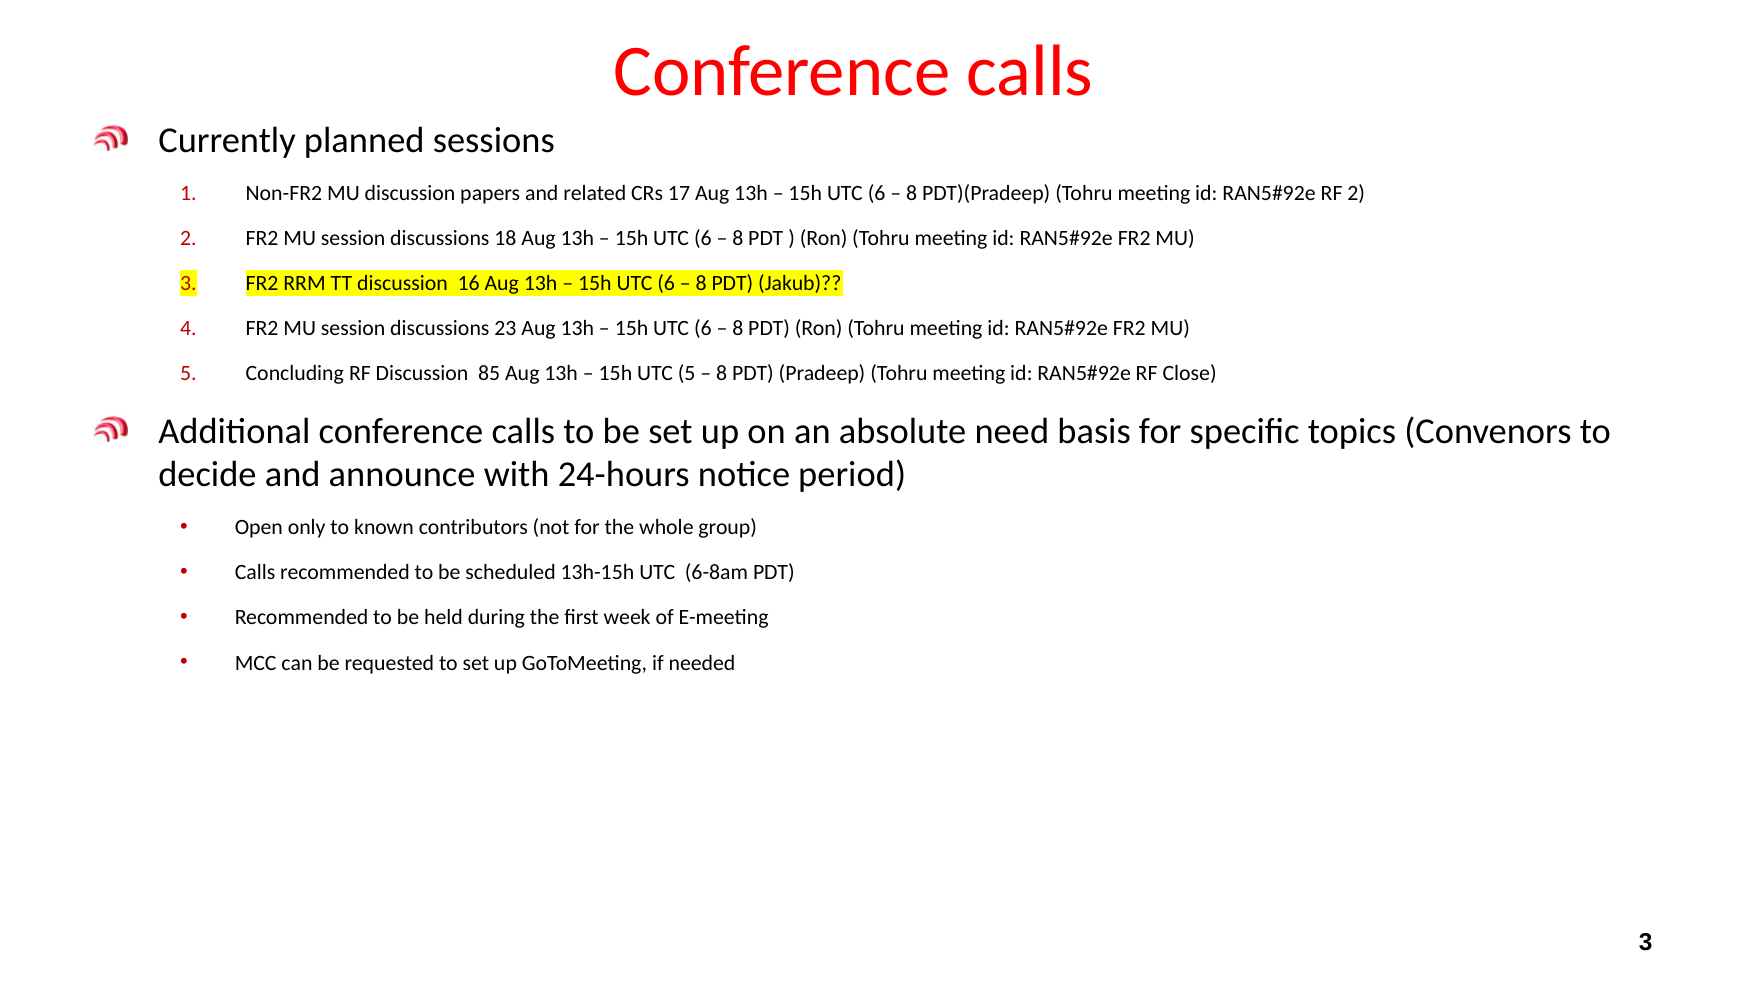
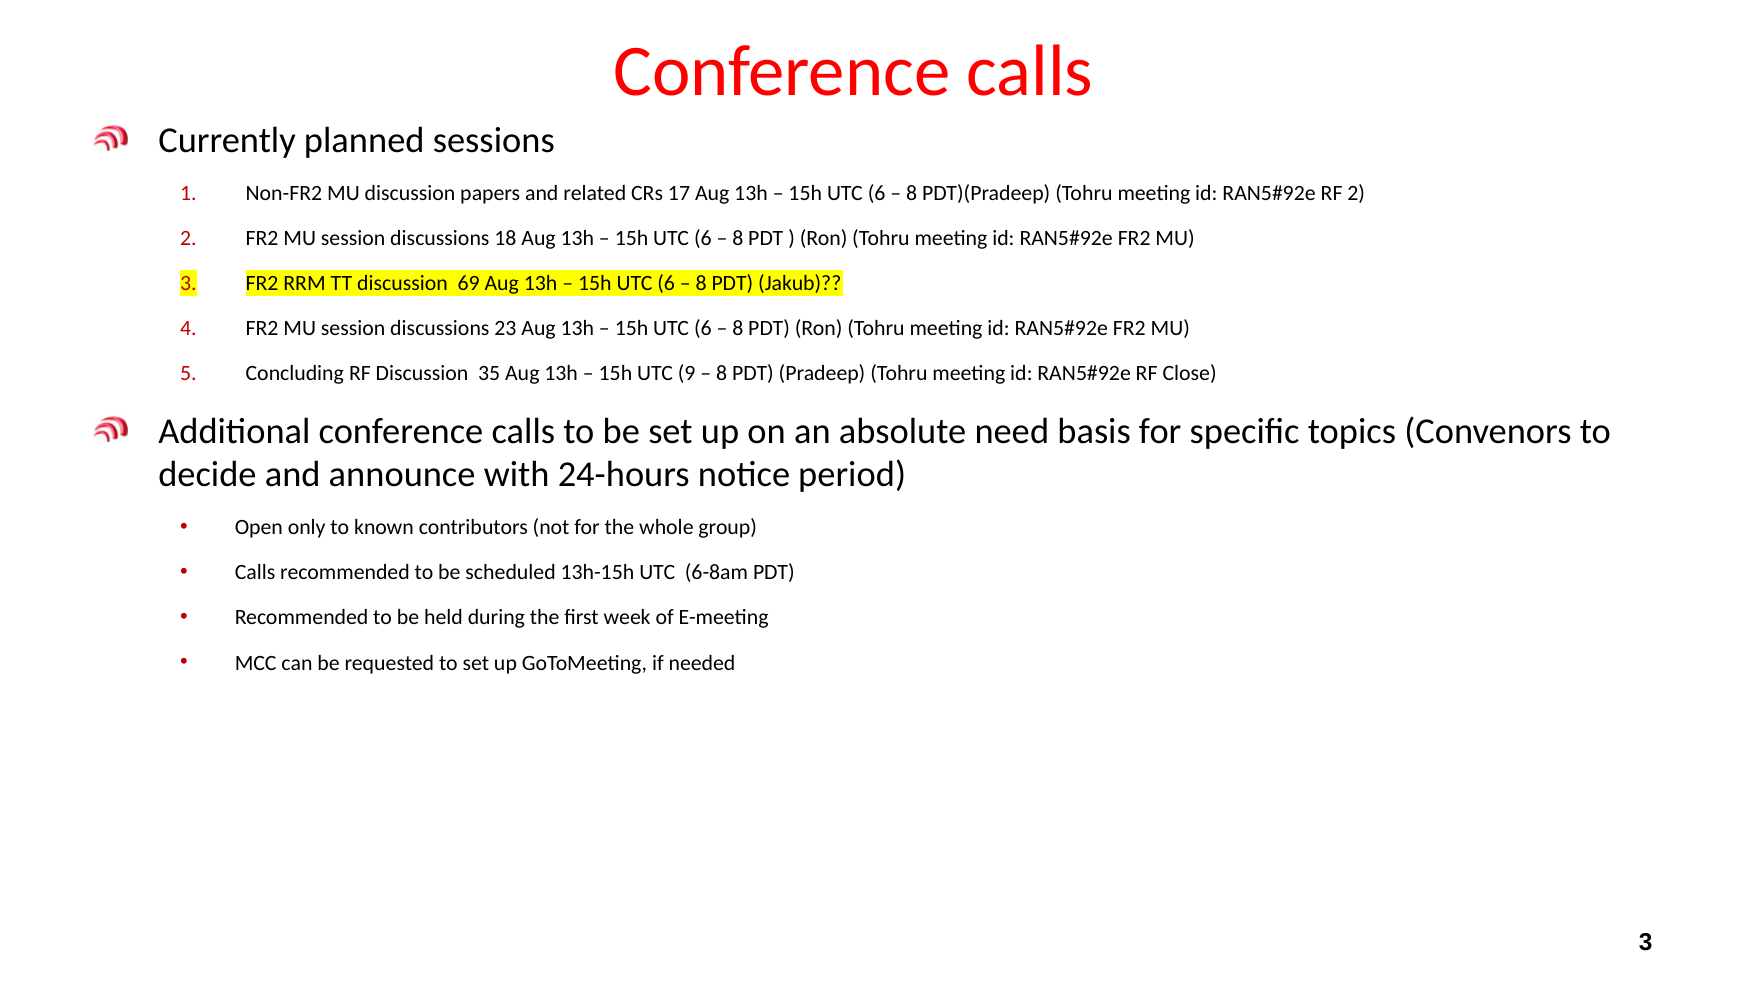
16: 16 -> 69 (469, 283)
85: 85 -> 35 (489, 374)
UTC 5: 5 -> 9 (687, 374)
